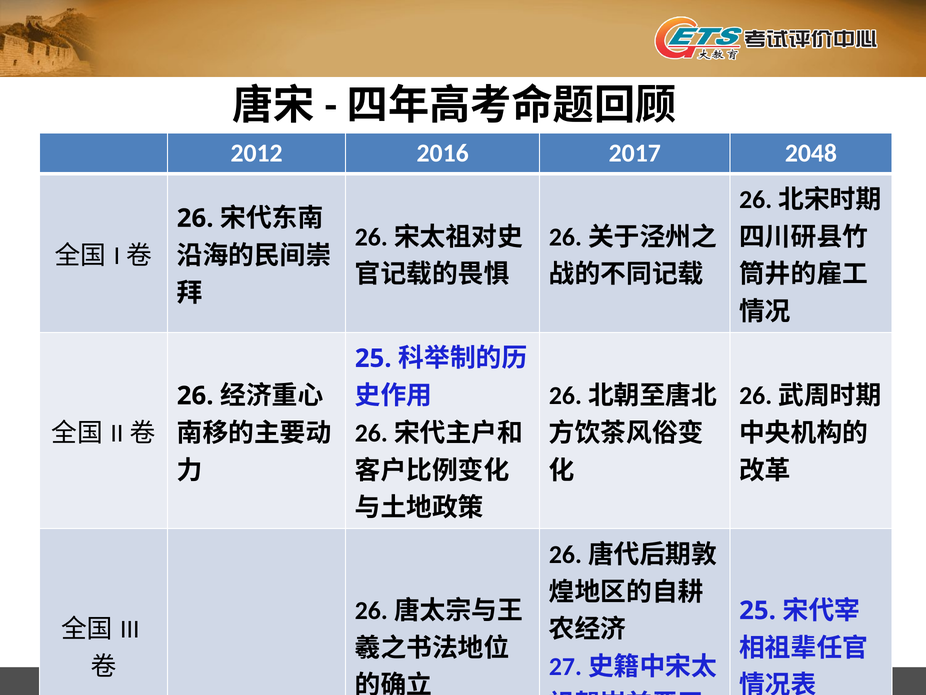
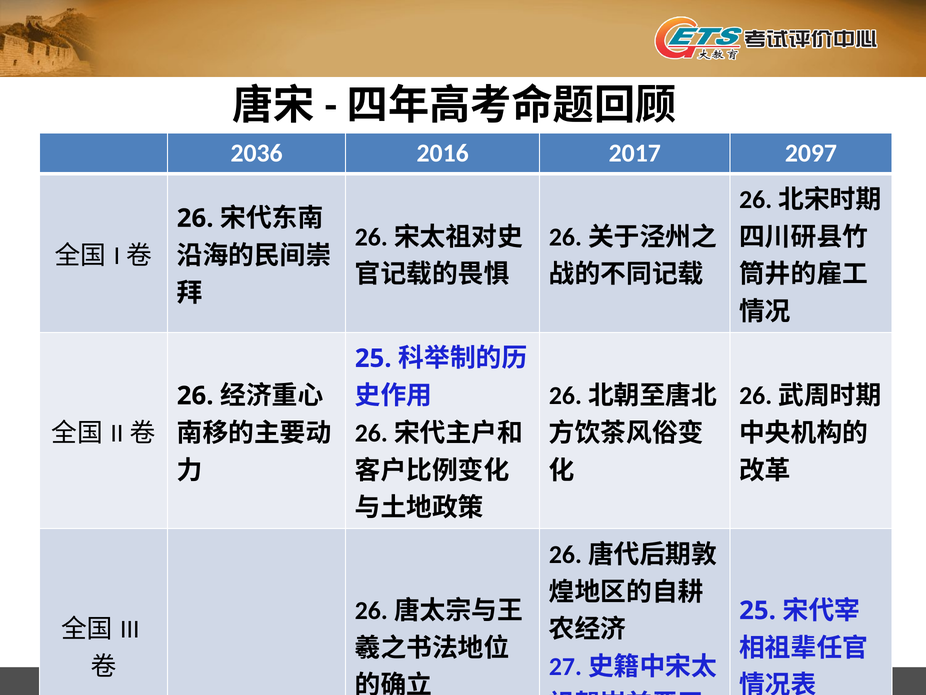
2012: 2012 -> 2036 (257, 153)
2048: 2048 -> 2097 (811, 153)
